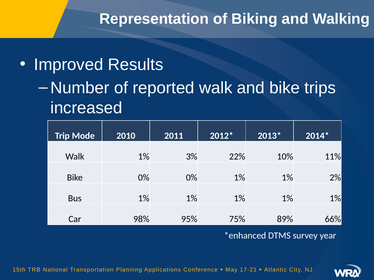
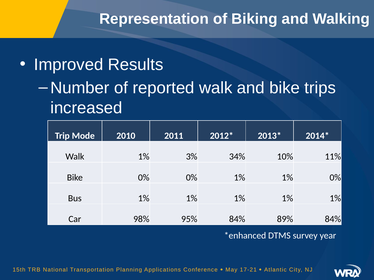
22%: 22% -> 34% (237, 157)
1% 2%: 2% -> 0% (335, 178)
95% 75%: 75% -> 84% (237, 220)
89% 66%: 66% -> 84% (333, 220)
